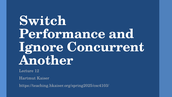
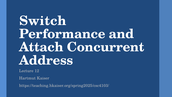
Ignore: Ignore -> Attach (41, 47)
Another: Another -> Address (46, 60)
